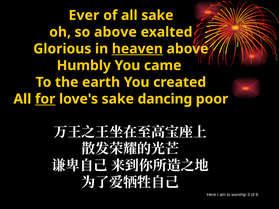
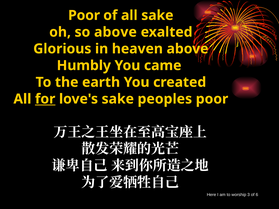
Ever: Ever -> Poor (84, 15)
heaven underline: present -> none (137, 49)
dancing: dancing -> peoples (165, 99)
